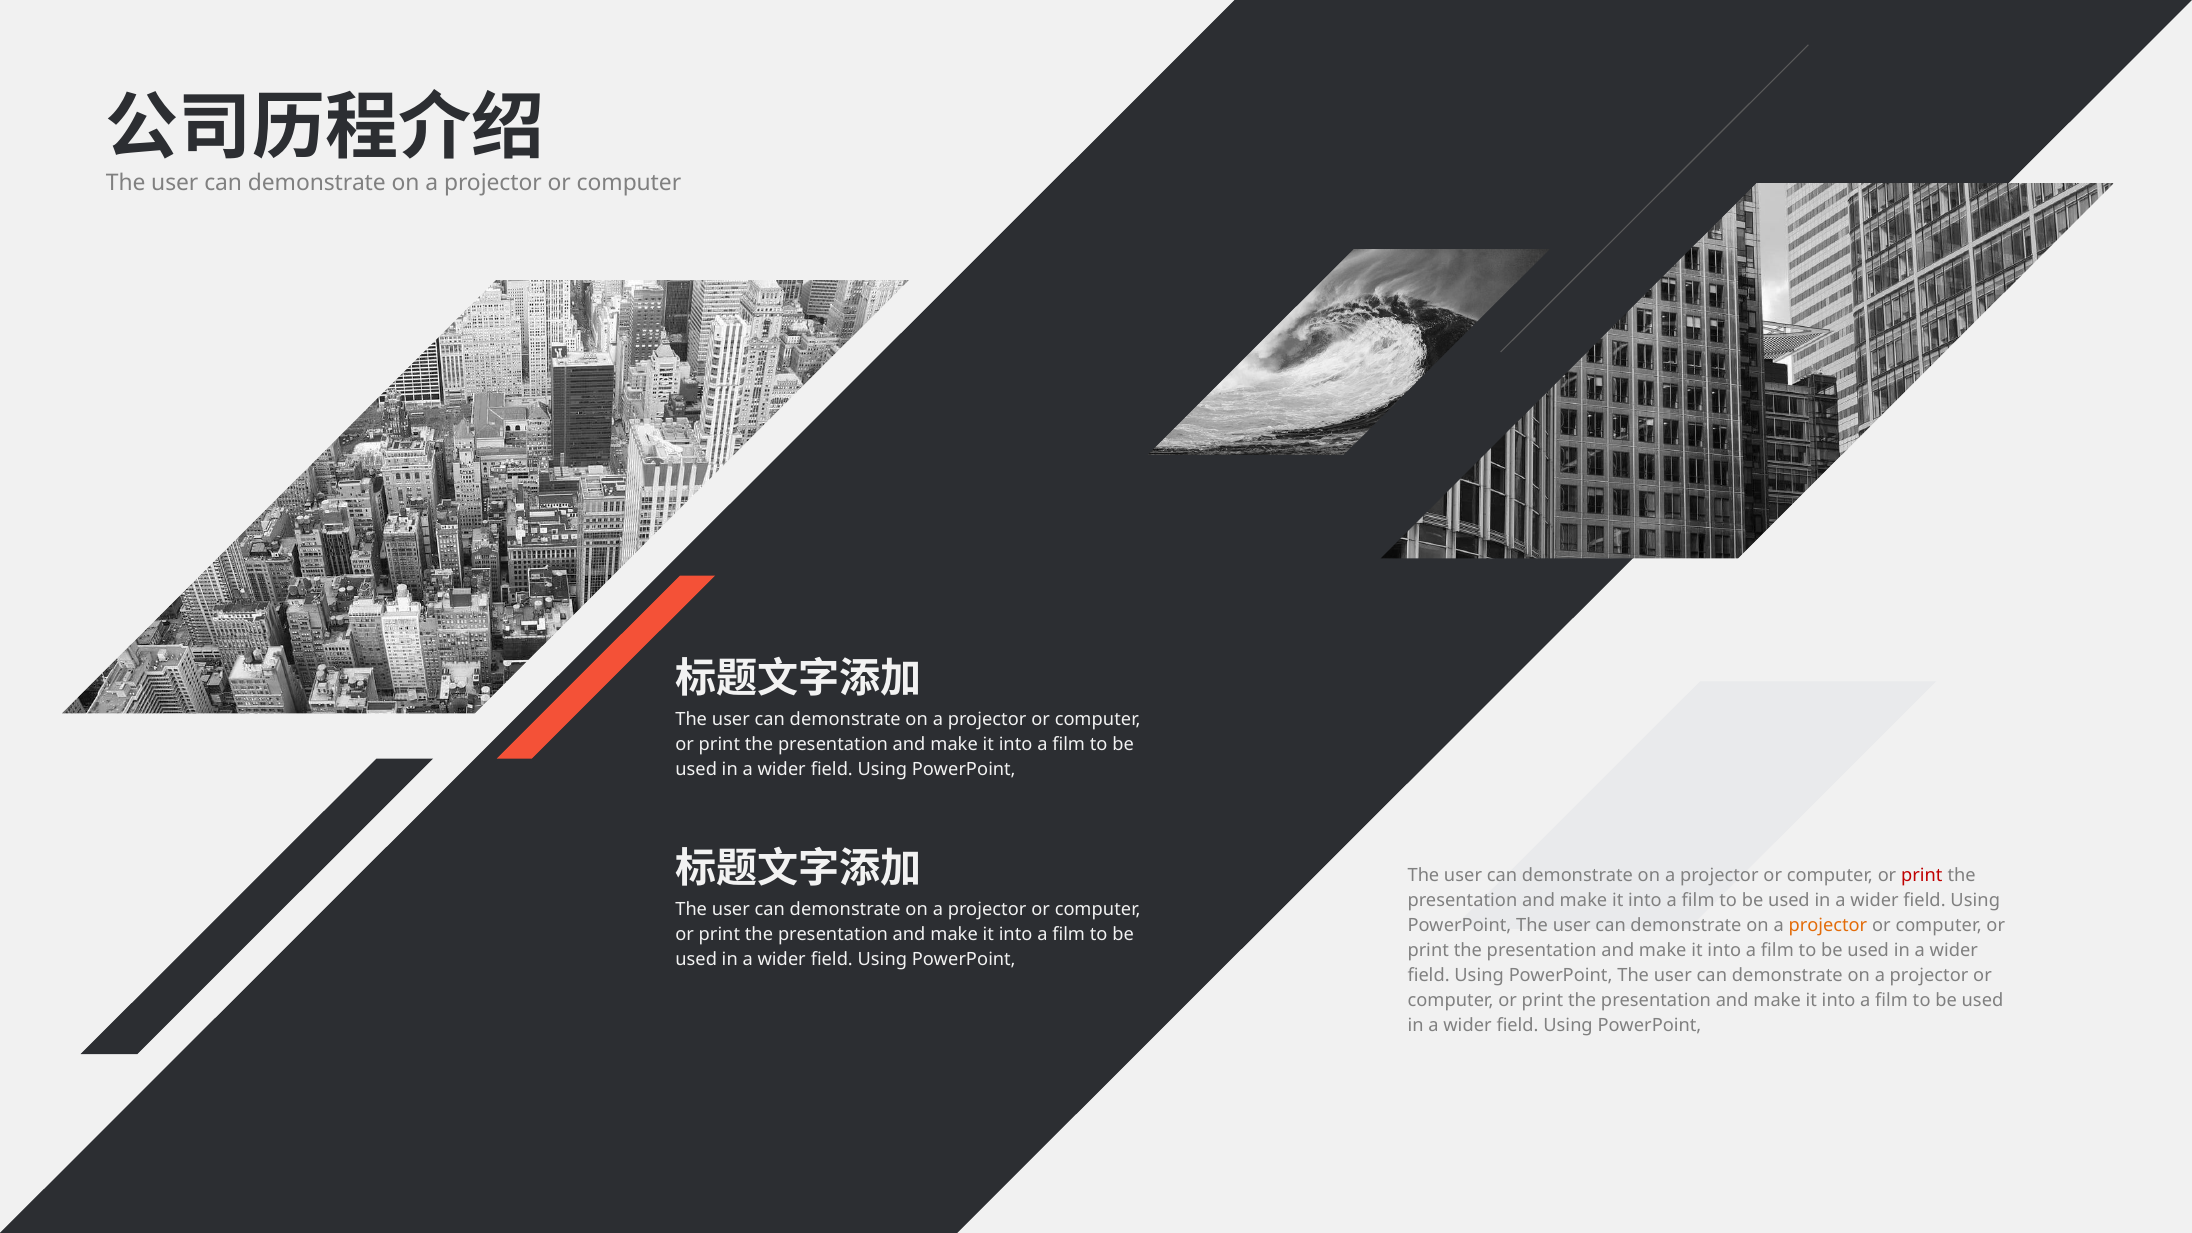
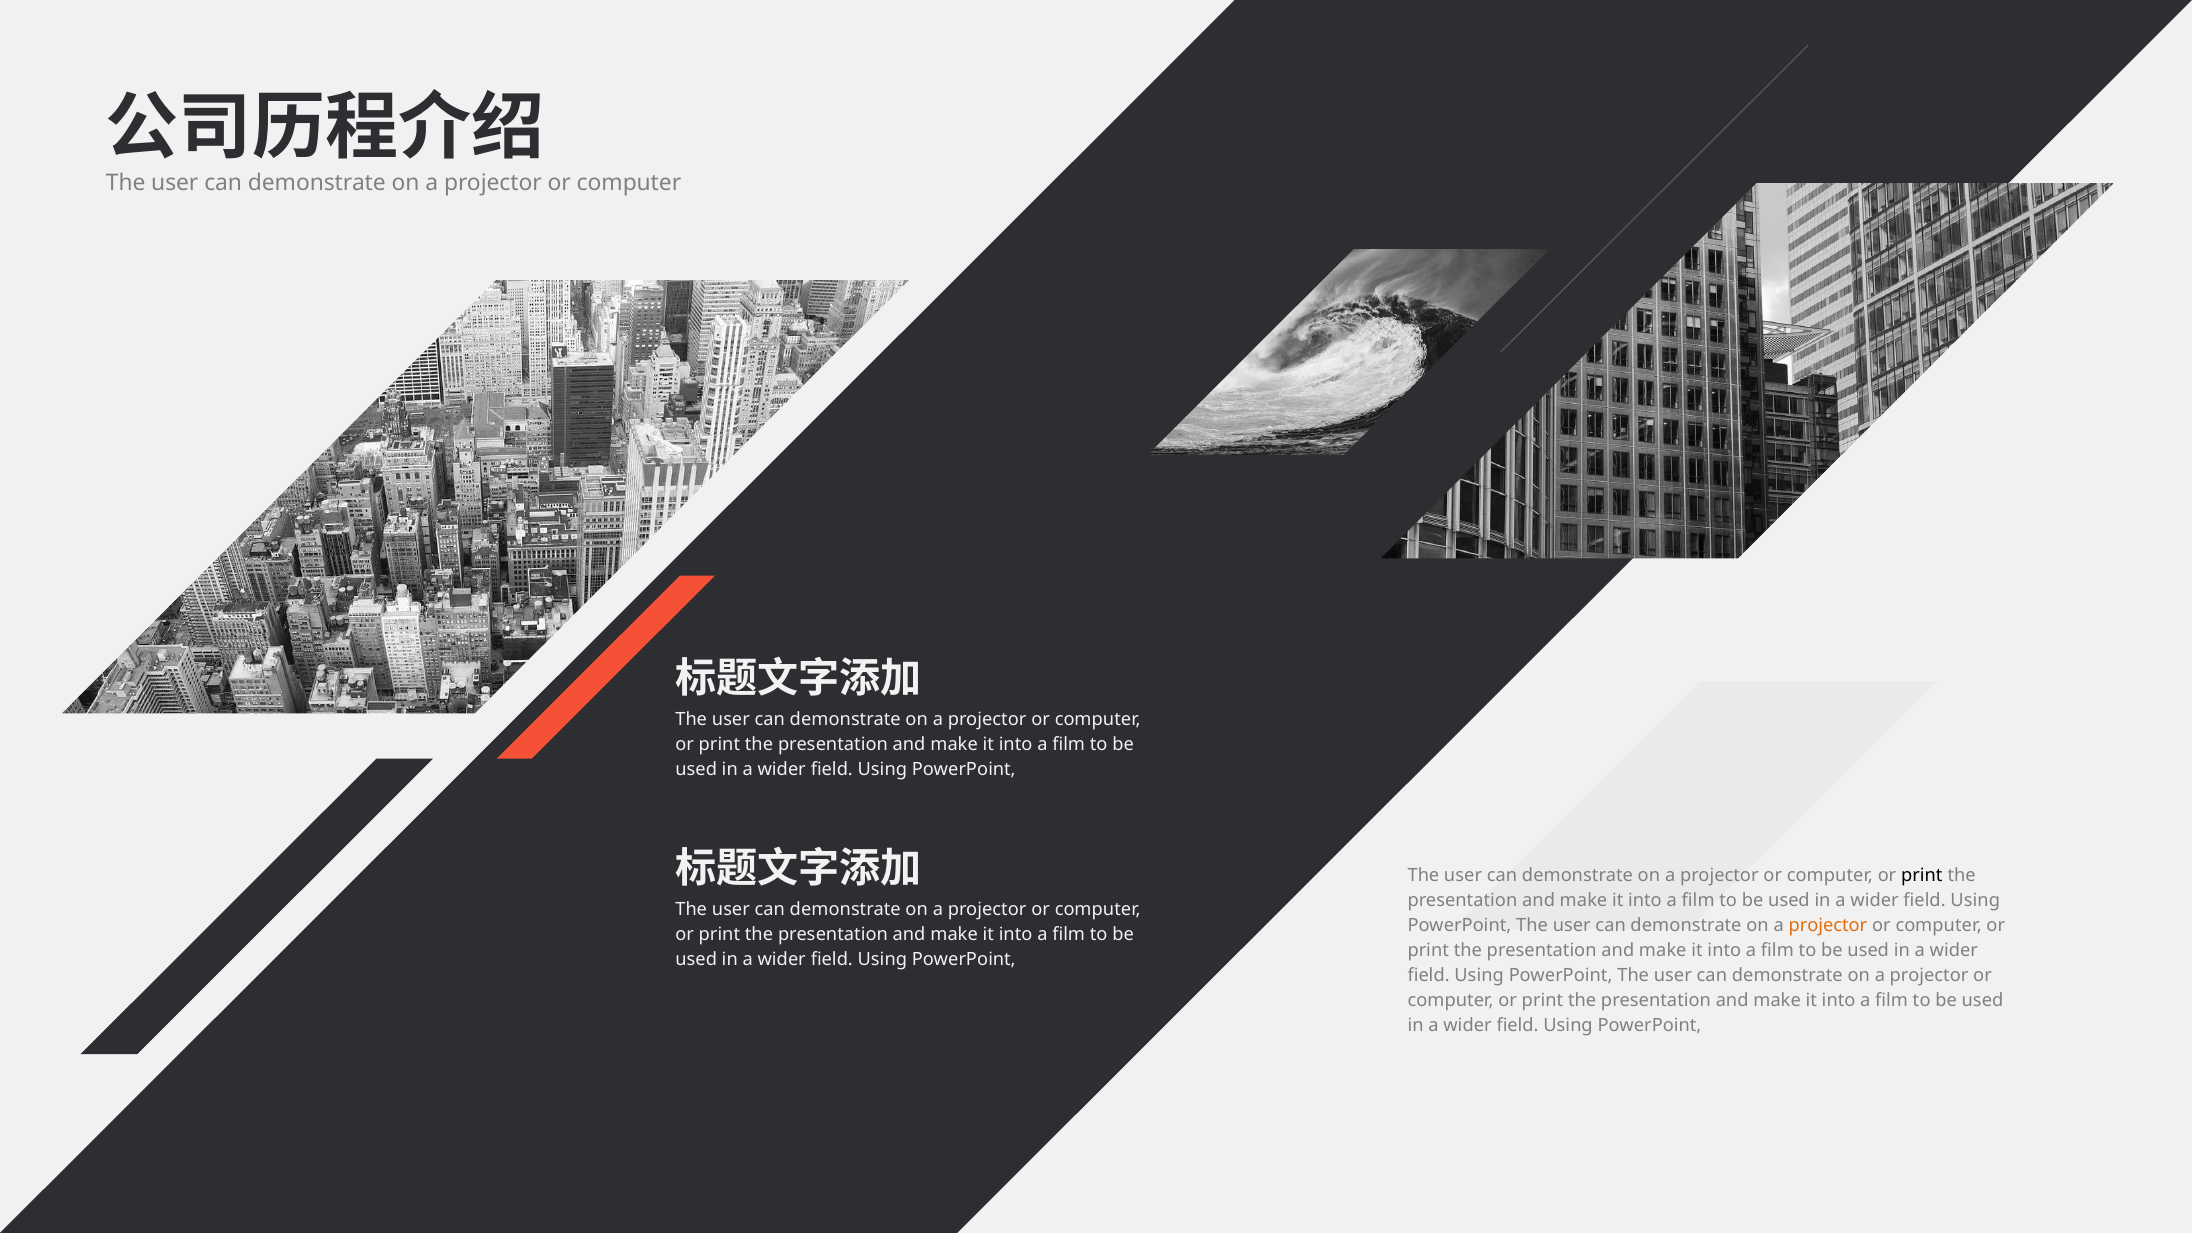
print colour: red -> black (1922, 876)
